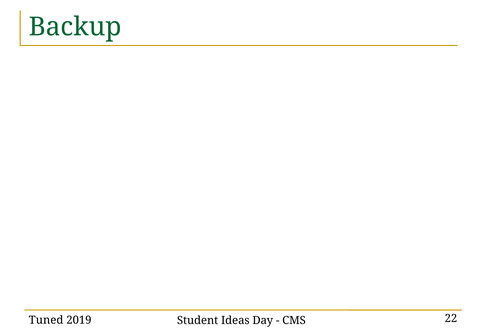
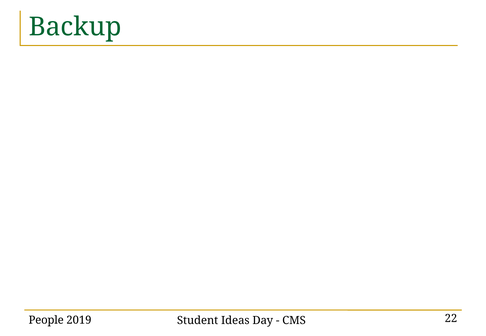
Tuned: Tuned -> People (46, 321)
